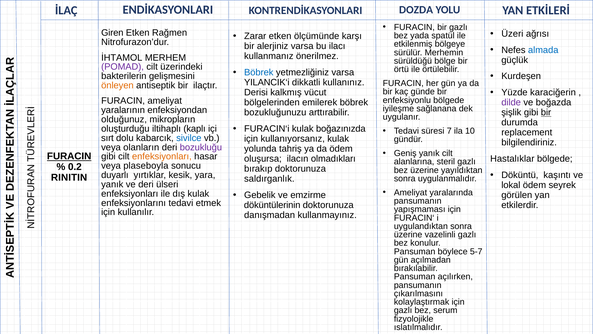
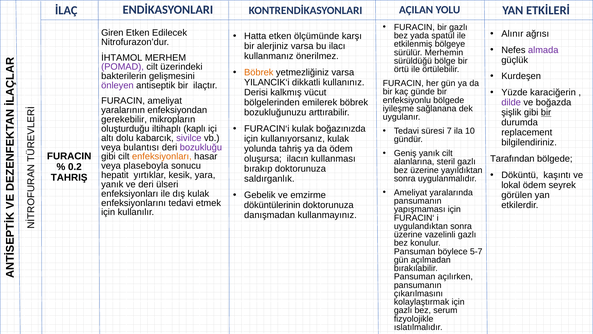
DOZDA: DOZDA -> AÇILAN (416, 10)
Rağmen: Rağmen -> Edilecek (170, 33)
Üzeri: Üzeri -> Alınır (512, 34)
Zarar: Zarar -> Hatta (255, 36)
almada colour: blue -> purple (543, 50)
Böbrek colour: blue -> orange (259, 72)
önleyen colour: orange -> purple (117, 85)
olduğunuz: olduğunuz -> gerekebilir (124, 119)
sırt: sırt -> altı (107, 138)
sivilce colour: blue -> purple (189, 138)
olanların: olanların -> bulantısı (141, 147)
FURACIN underline: present -> none (69, 156)
Hastalıklar: Hastalıklar -> Tarafından (512, 159)
olmadıkları: olmadıkları -> kullanması (333, 159)
duyarlı: duyarlı -> hepatit (115, 175)
RINITIN: RINITIN -> TAHRIŞ (69, 177)
